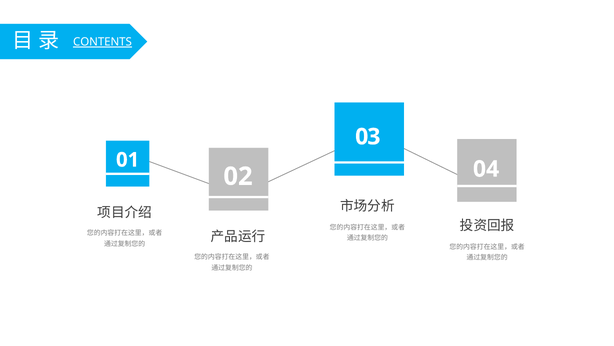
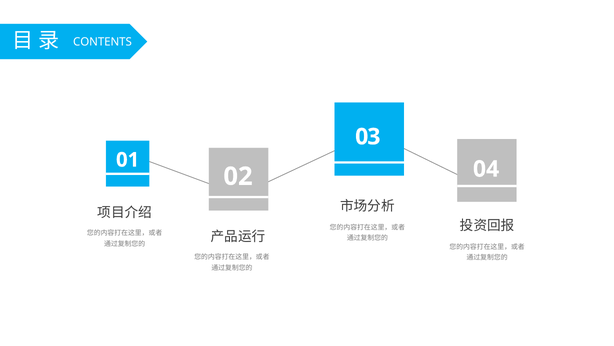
CONTENTS underline: present -> none (102, 42)
